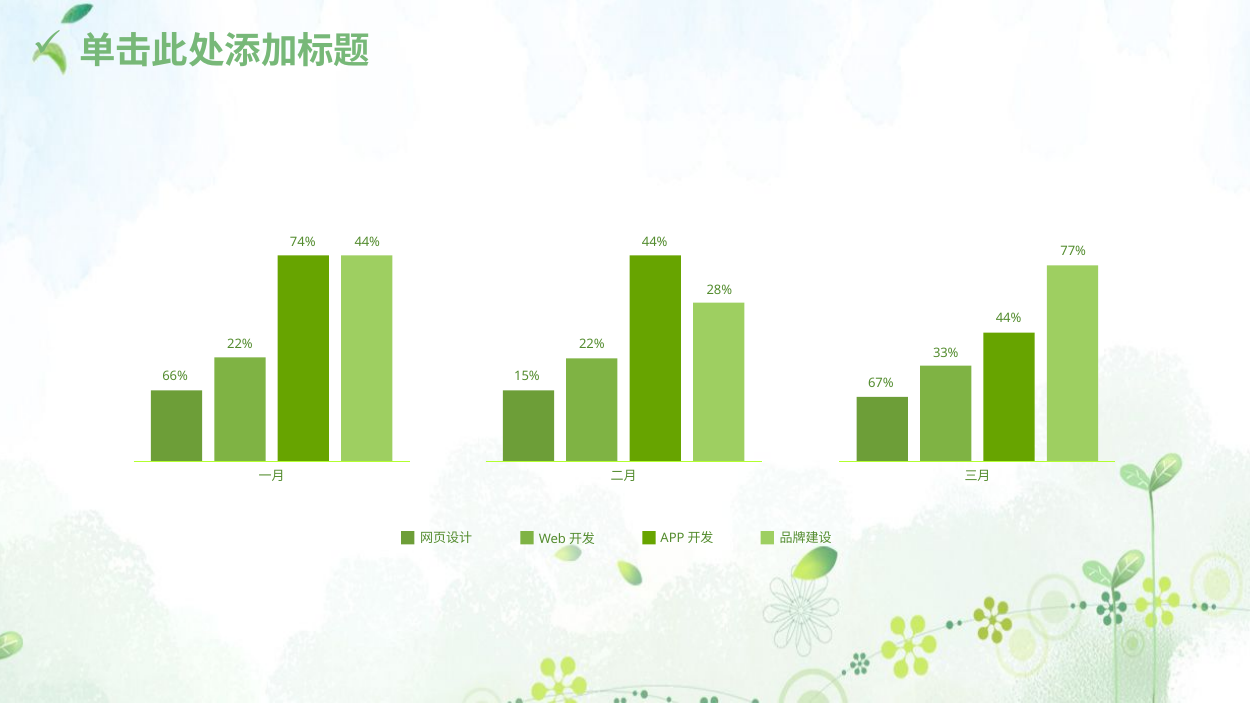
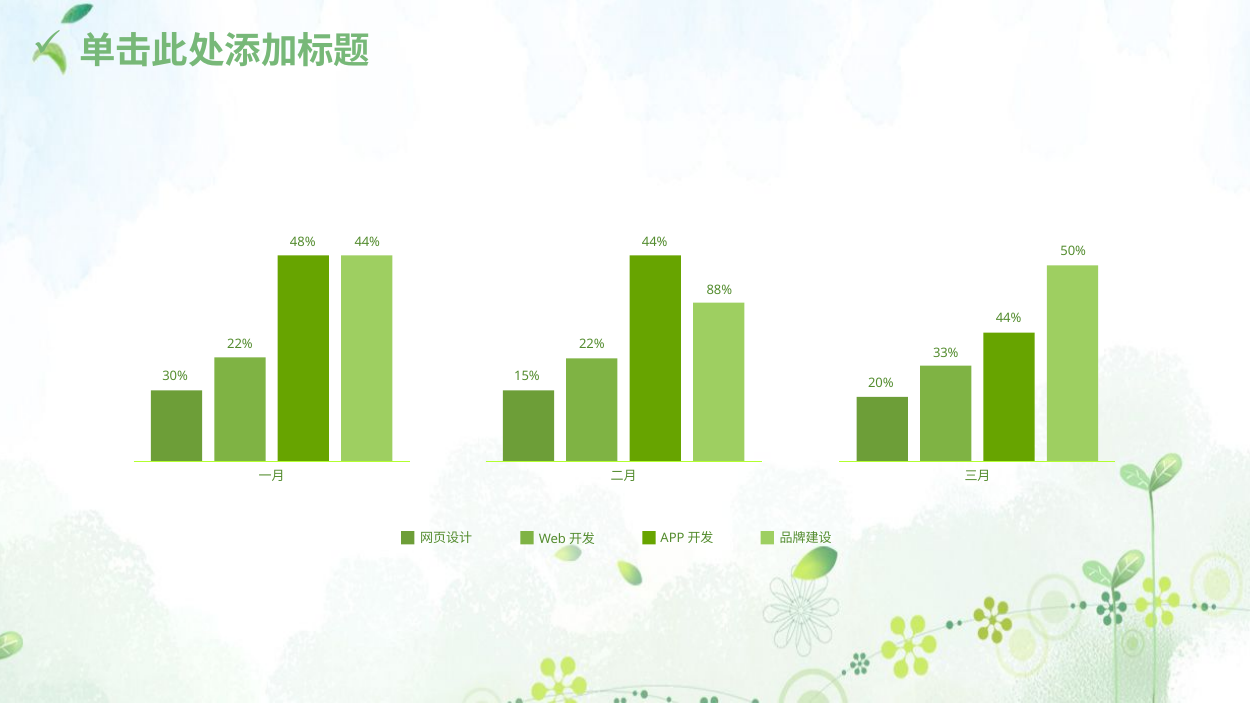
74%: 74% -> 48% (303, 242)
77%: 77% -> 50% (1073, 251)
28%: 28% -> 88% (719, 290)
66%: 66% -> 30% (175, 376)
67%: 67% -> 20% (881, 384)
